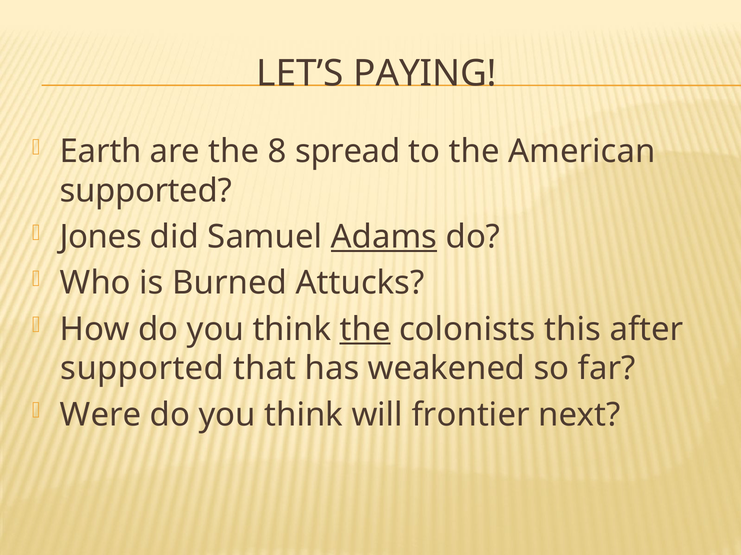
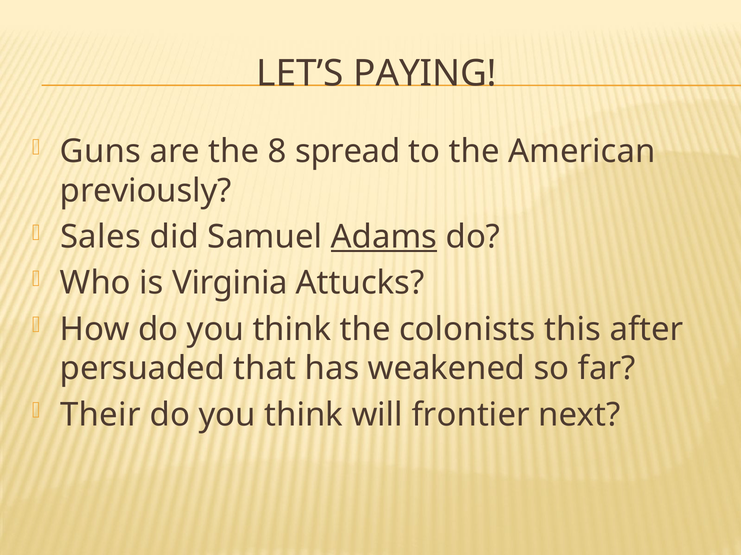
Earth: Earth -> Guns (100, 152)
supported: supported -> previously (146, 191)
Jones: Jones -> Sales (100, 237)
Burned: Burned -> Virginia (230, 283)
the underline: present -> none (365, 330)
supported: supported -> persuaded (142, 369)
Were: Were -> Their (100, 415)
